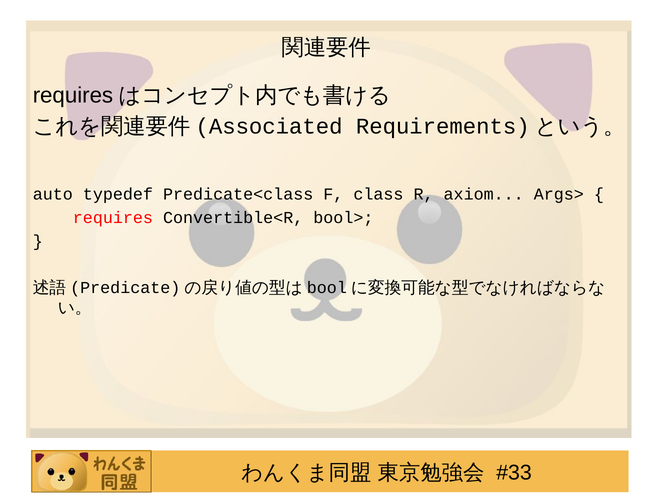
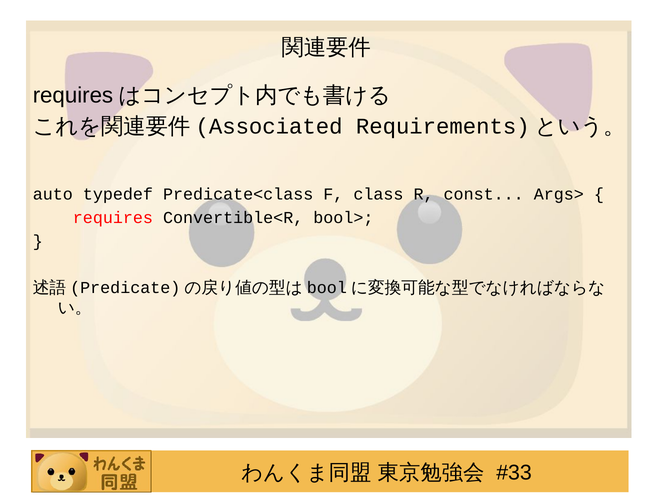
axiom: axiom -> const (484, 194)
